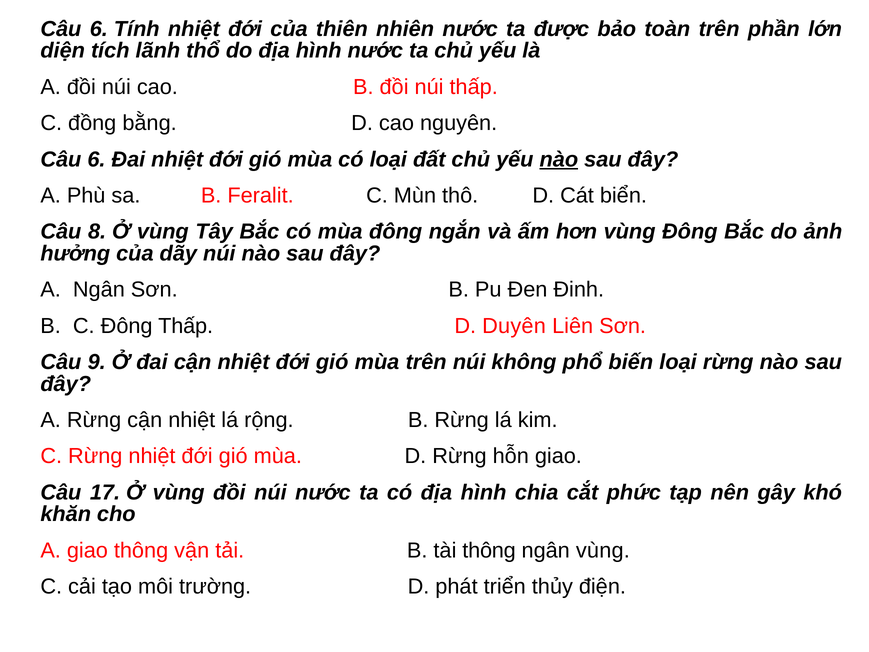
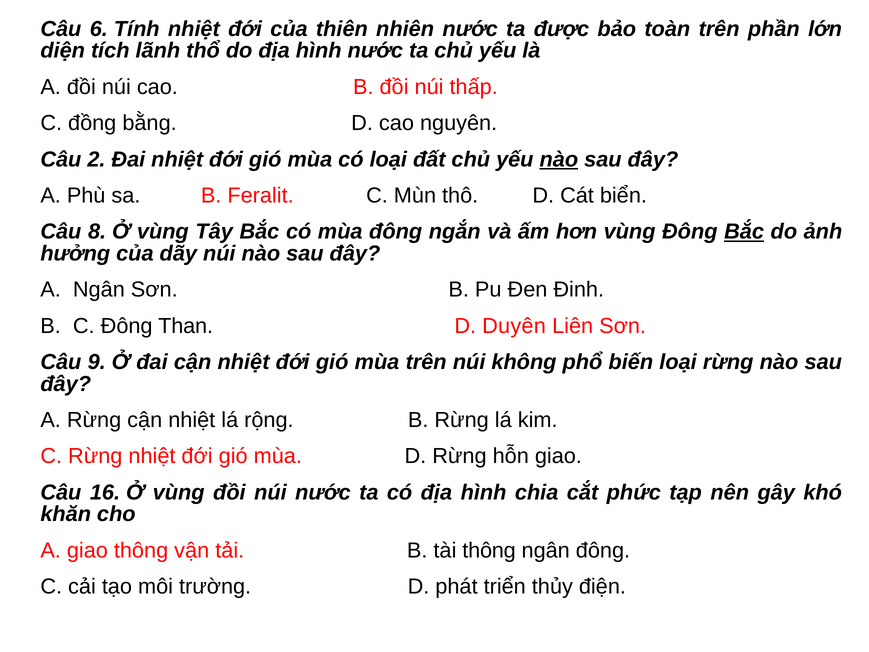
6: 6 -> 2 (96, 159)
Bắc underline: none -> present (744, 232)
Đông Thấp: Thấp -> Than (186, 326)
17: 17 -> 16 (105, 492)
ngân vùng: vùng -> đông (603, 550)
